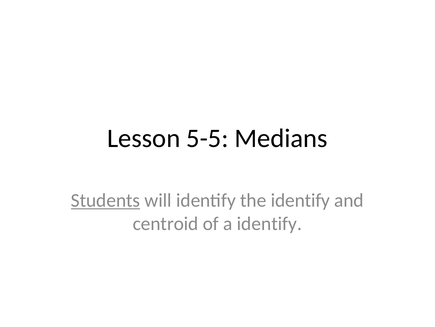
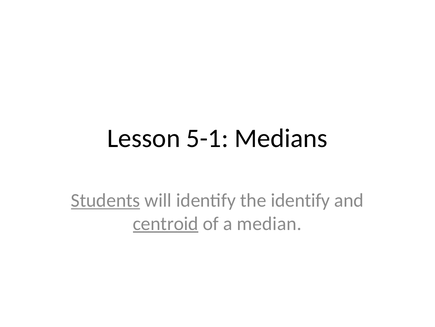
5-5: 5-5 -> 5-1 (207, 138)
centroid underline: none -> present (166, 223)
a identify: identify -> median (269, 223)
